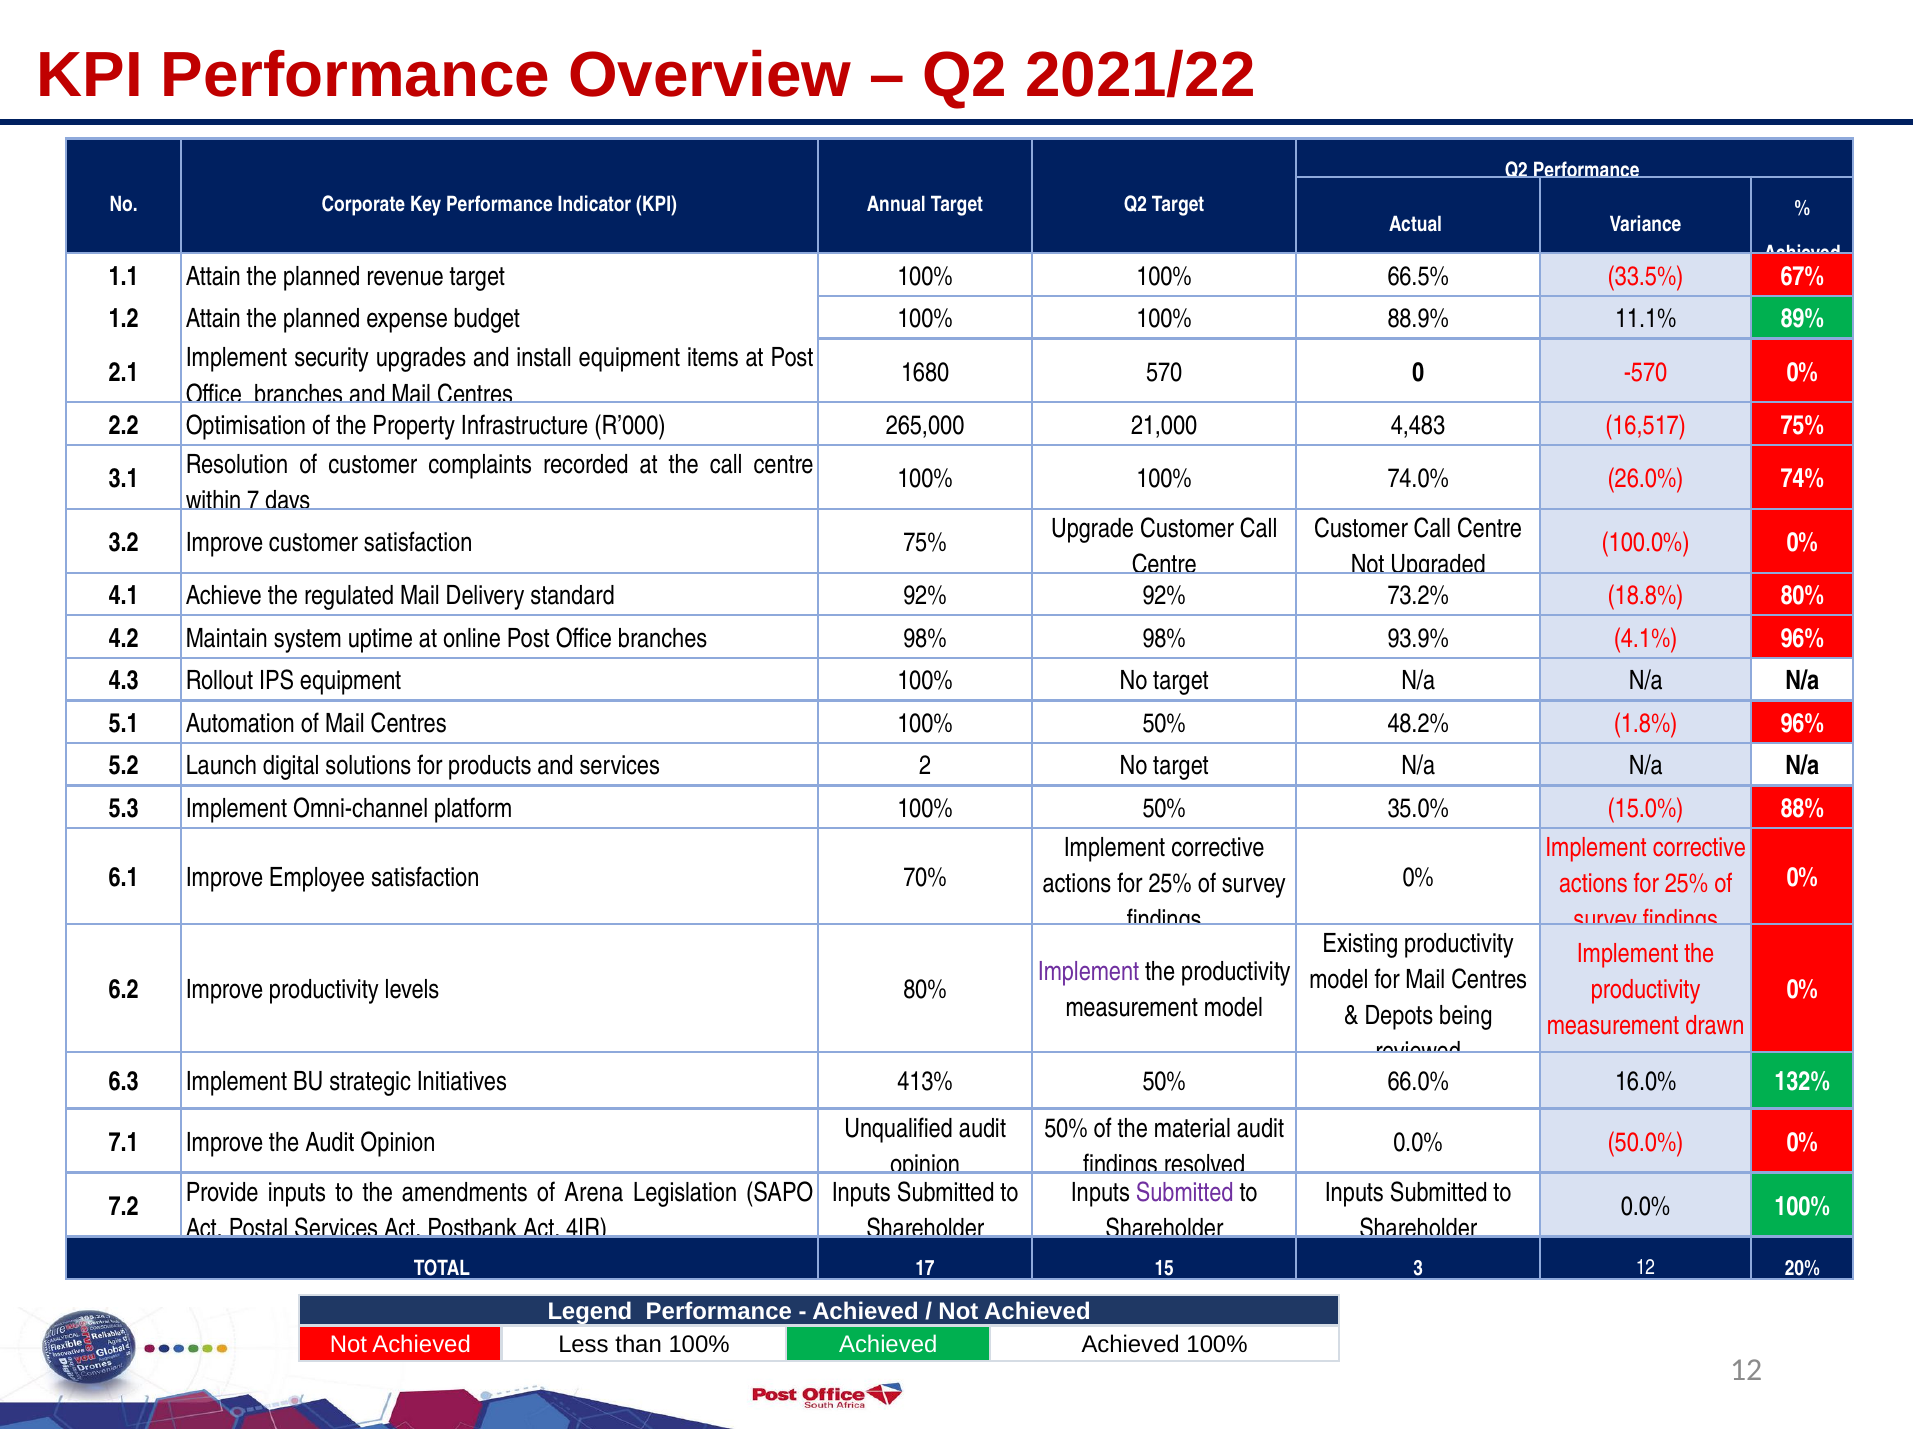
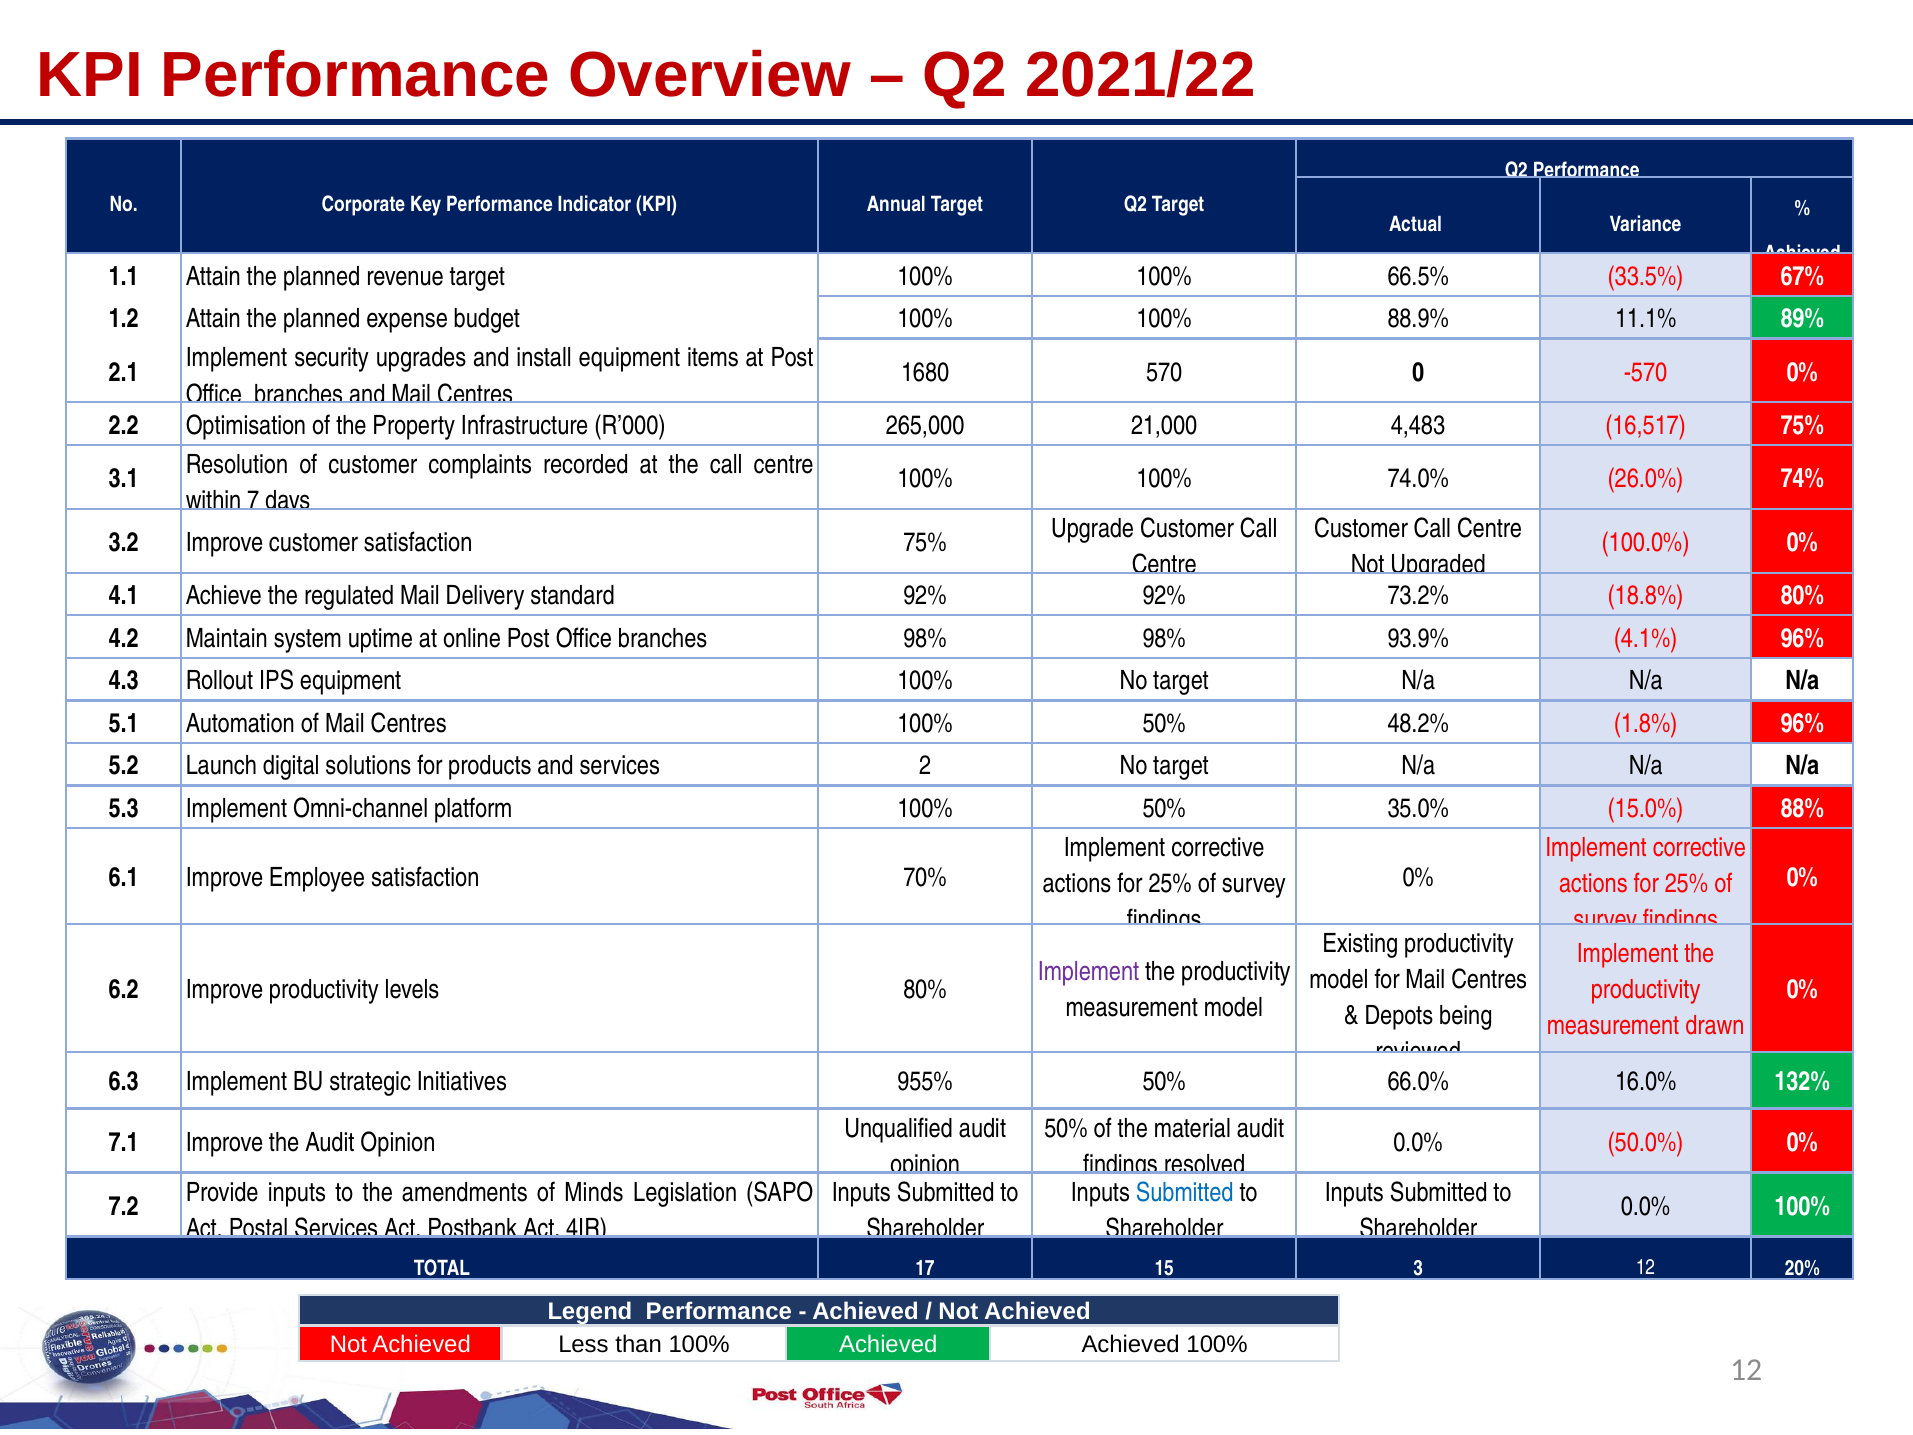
413%: 413% -> 955% (925, 1082)
Arena: Arena -> Minds (594, 1192)
Submitted colour: purple -> blue (1185, 1192)
